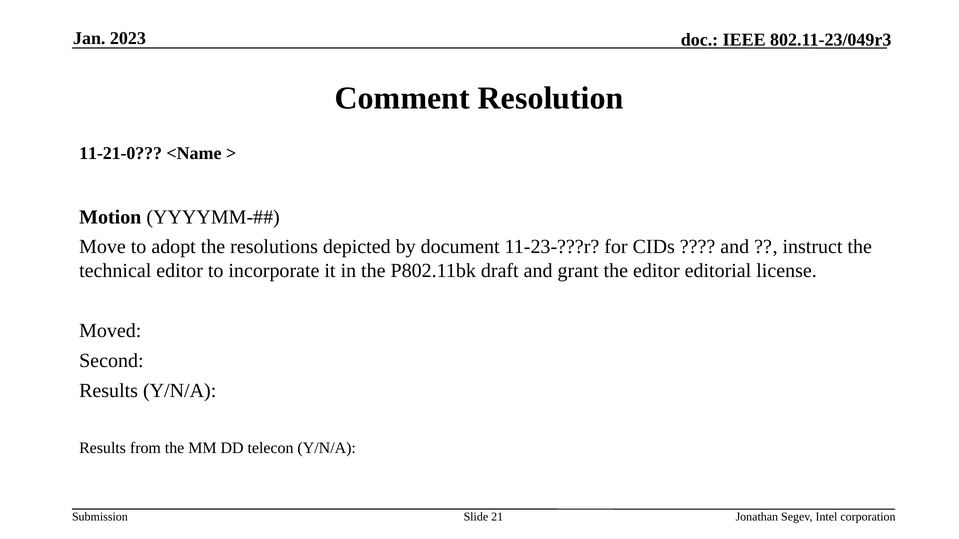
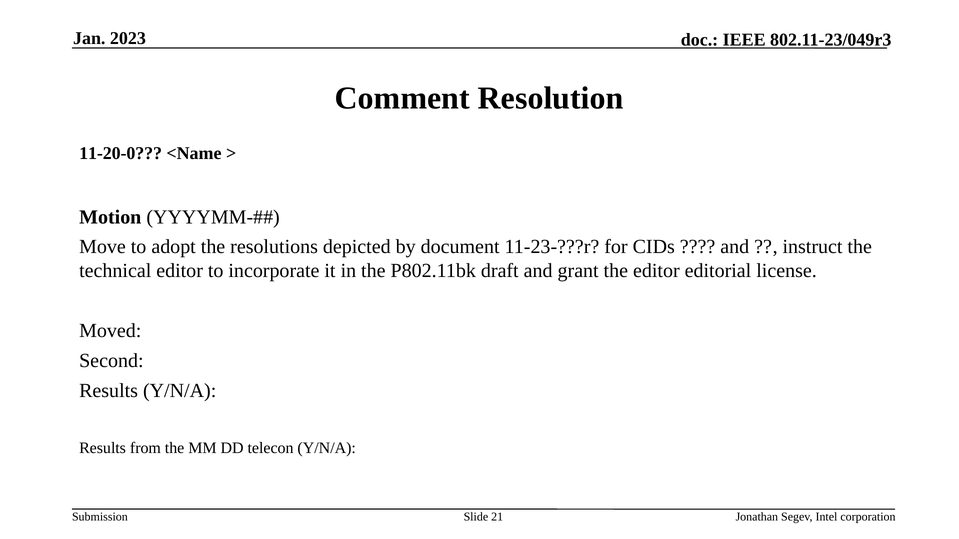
11-21-0: 11-21-0 -> 11-20-0 (121, 153)
